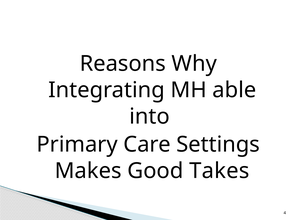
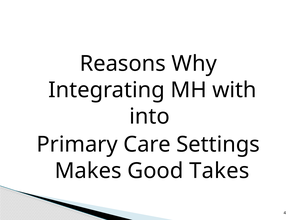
able: able -> with (234, 90)
